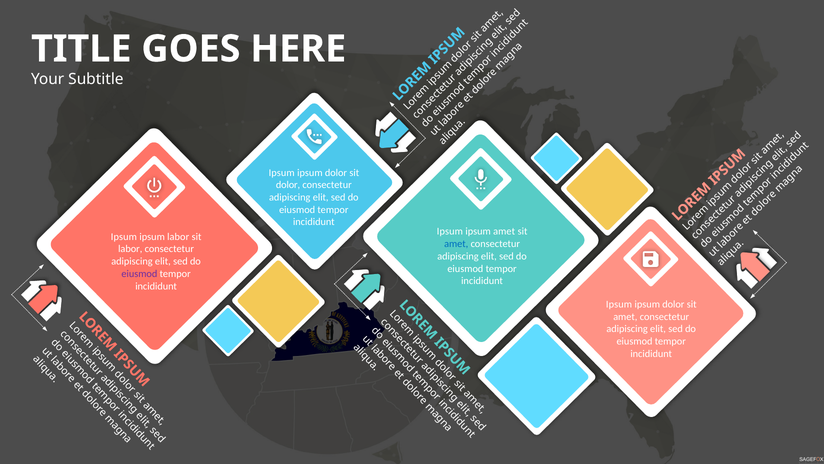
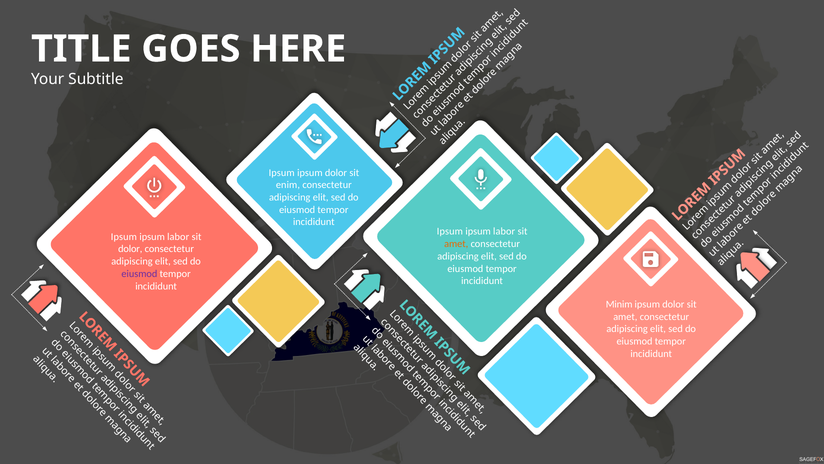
dolor: dolor -> enim (288, 185)
amet: amet -> labor (504, 231)
amet colour: blue -> orange (456, 244)
labor: labor -> dolor (130, 249)
Ipsum: Ipsum -> Minim (619, 304)
